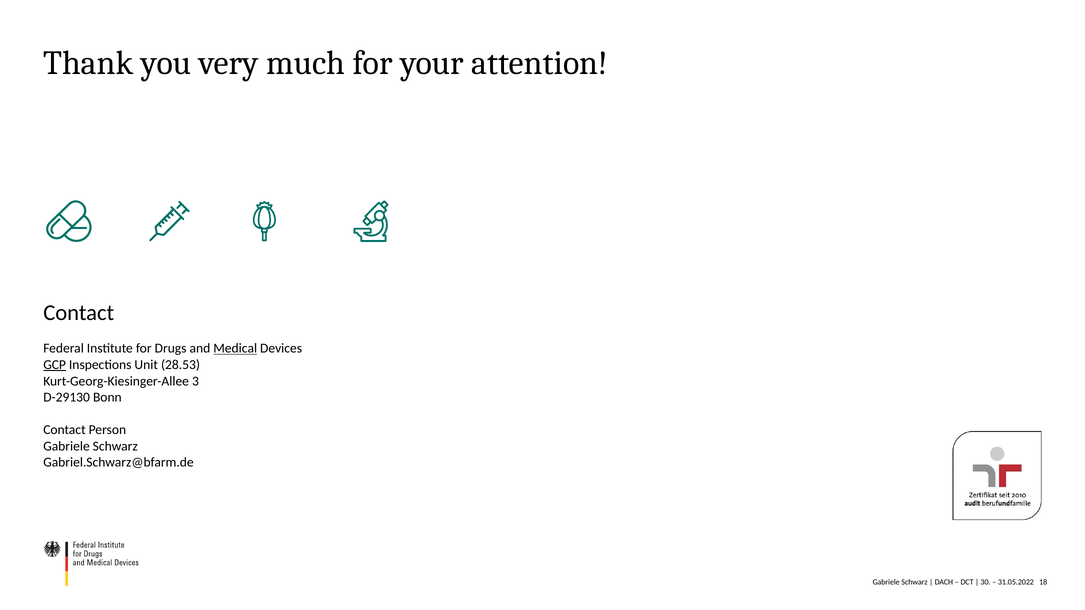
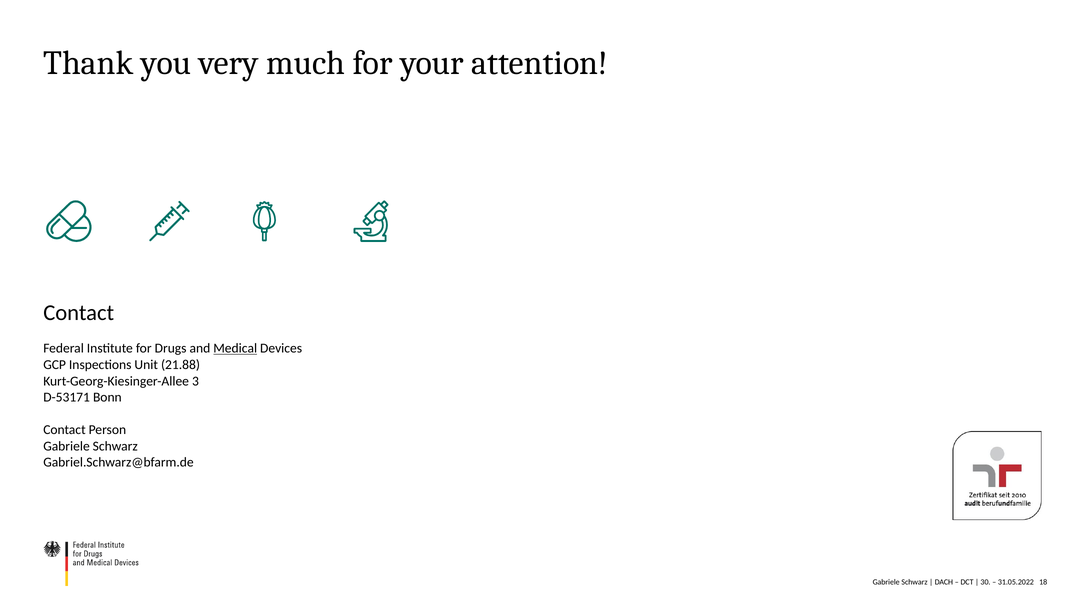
GCP underline: present -> none (55, 365)
28.53: 28.53 -> 21.88 (181, 365)
D-29130: D-29130 -> D-53171 (67, 397)
